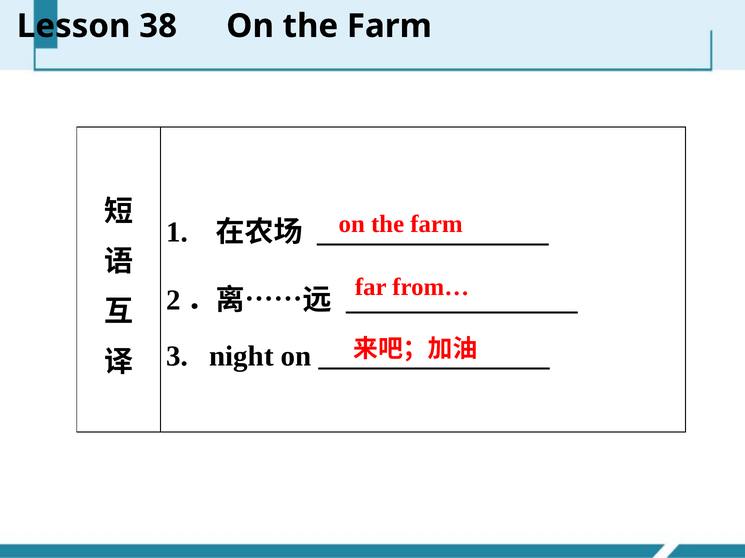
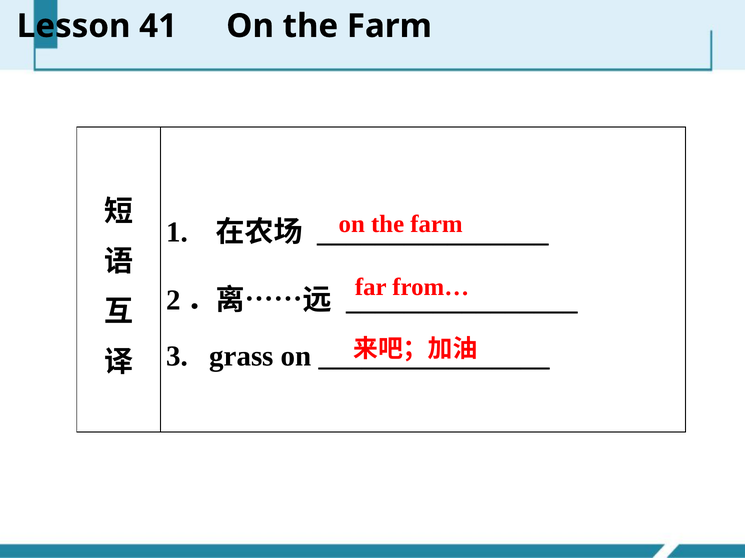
38: 38 -> 41 (158, 26)
night: night -> grass (242, 357)
